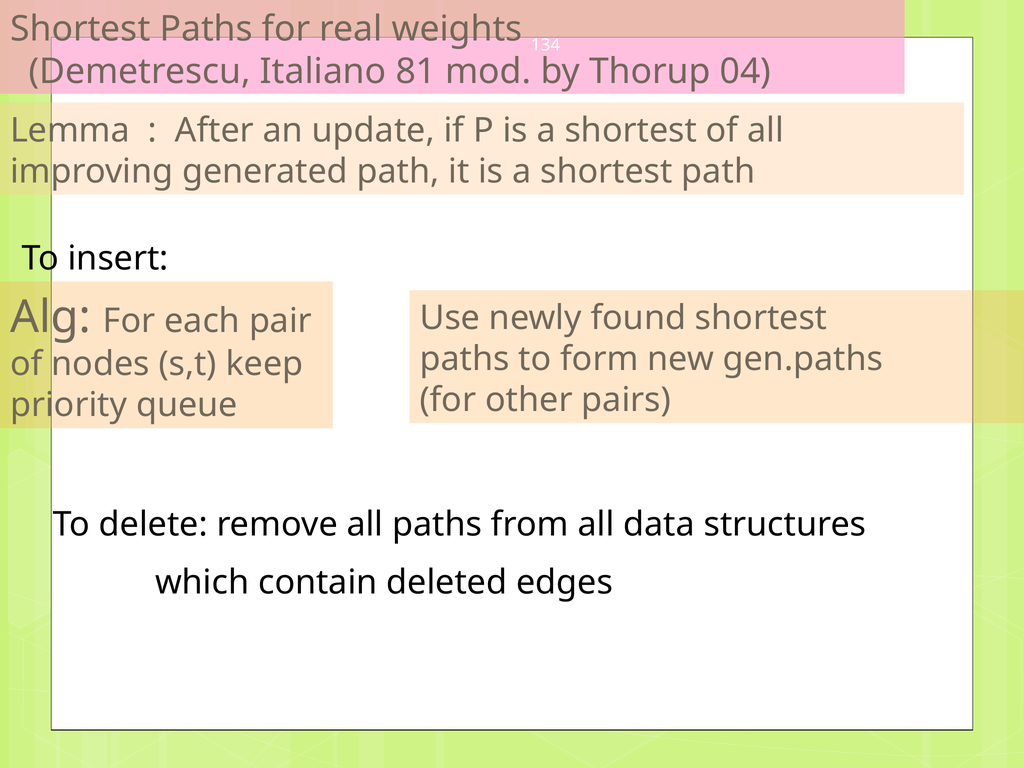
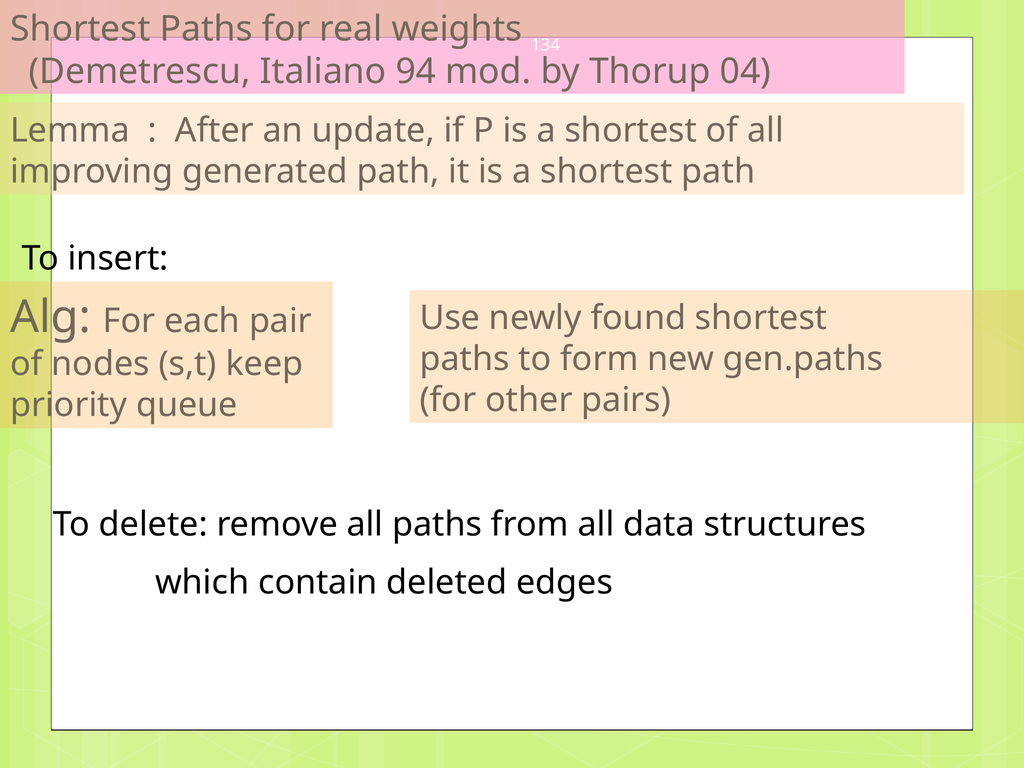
81: 81 -> 94 (416, 71)
